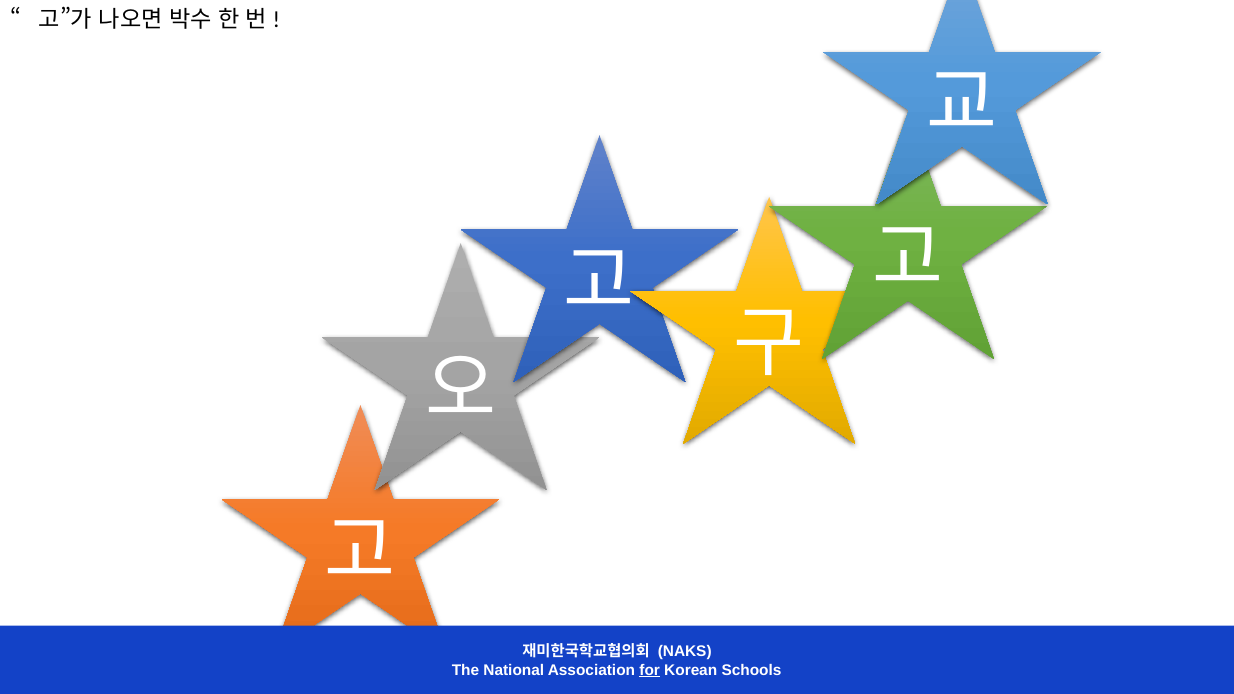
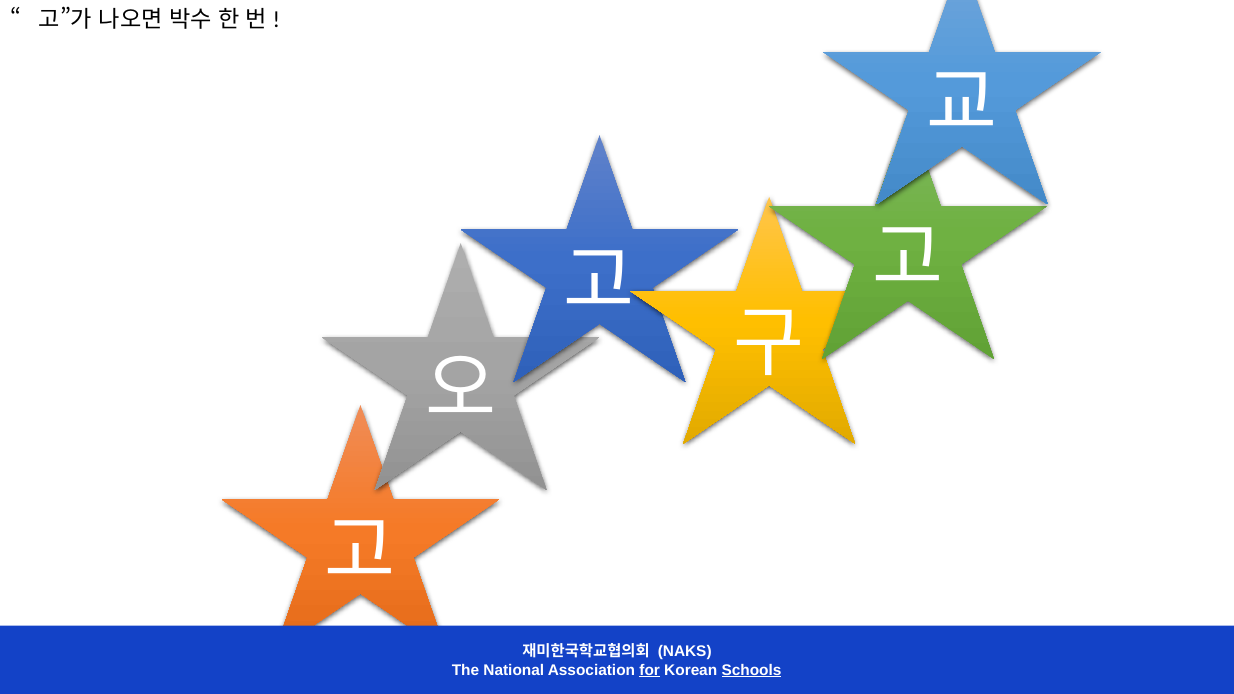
Schools underline: none -> present (751, 670)
